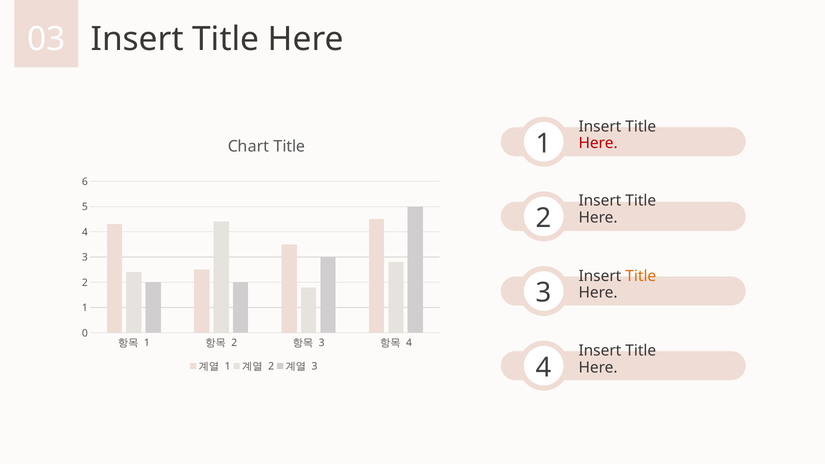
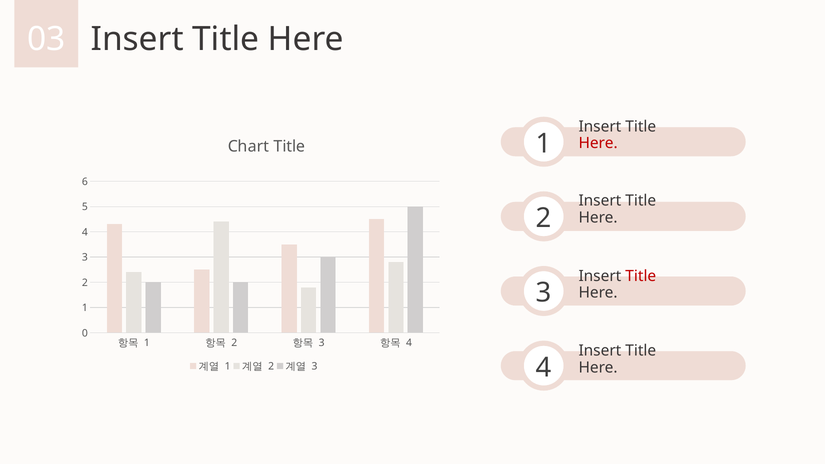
Title colour: orange -> red (641, 276)
